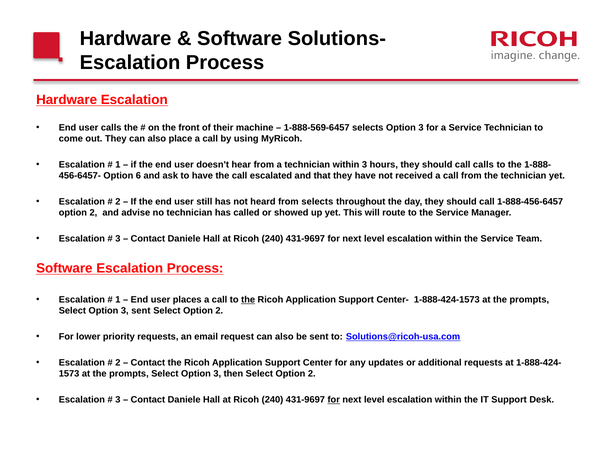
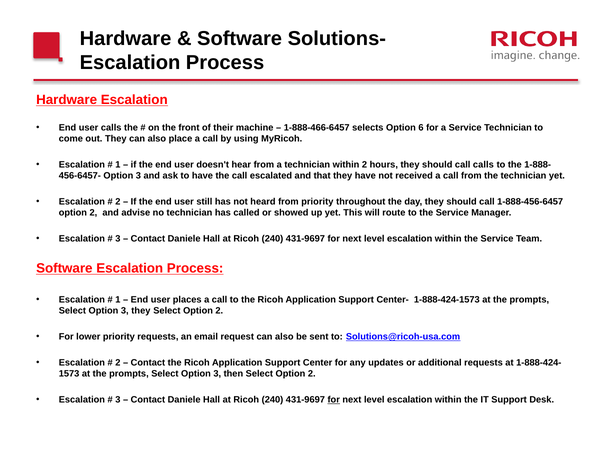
1-888-569-6457: 1-888-569-6457 -> 1-888-466-6457 (317, 128)
selects Option 3: 3 -> 6 (421, 128)
within 3: 3 -> 2 (365, 165)
6: 6 -> 3 (138, 176)
from selects: selects -> priority (317, 202)
the underline: present -> none (248, 300)
3 sent: sent -> they (141, 311)
